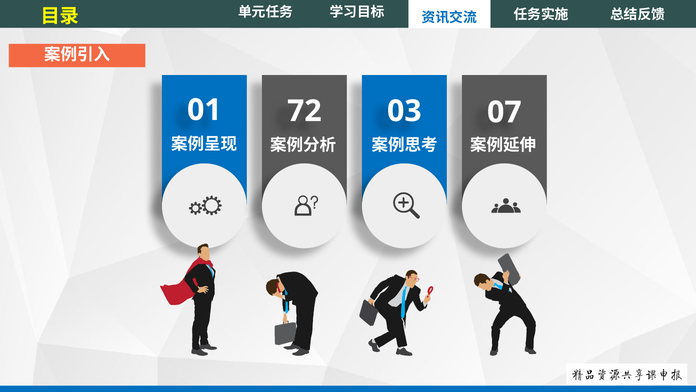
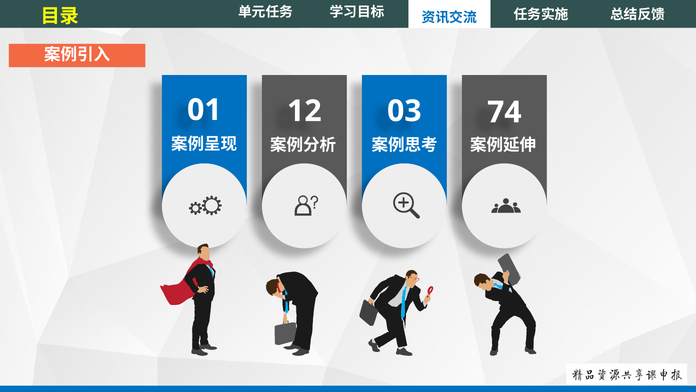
72: 72 -> 12 (304, 111)
07: 07 -> 74 (504, 112)
